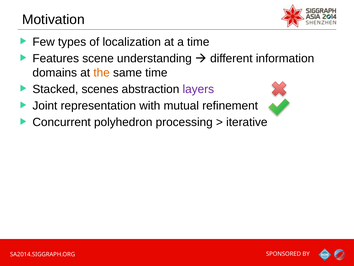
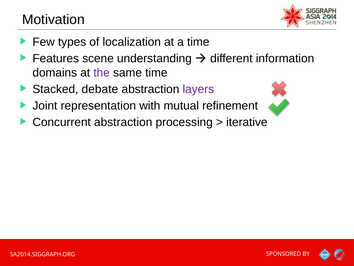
the colour: orange -> purple (102, 73)
scenes: scenes -> debate (100, 89)
Concurrent polyhedron: polyhedron -> abstraction (123, 122)
